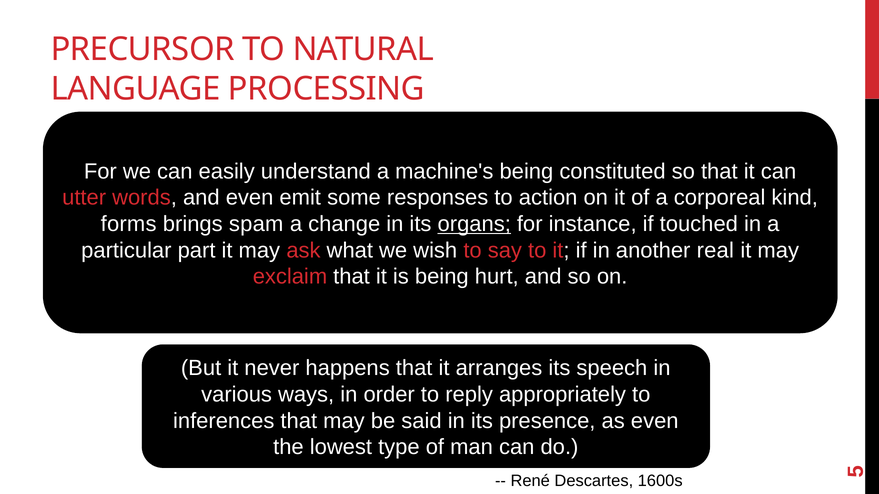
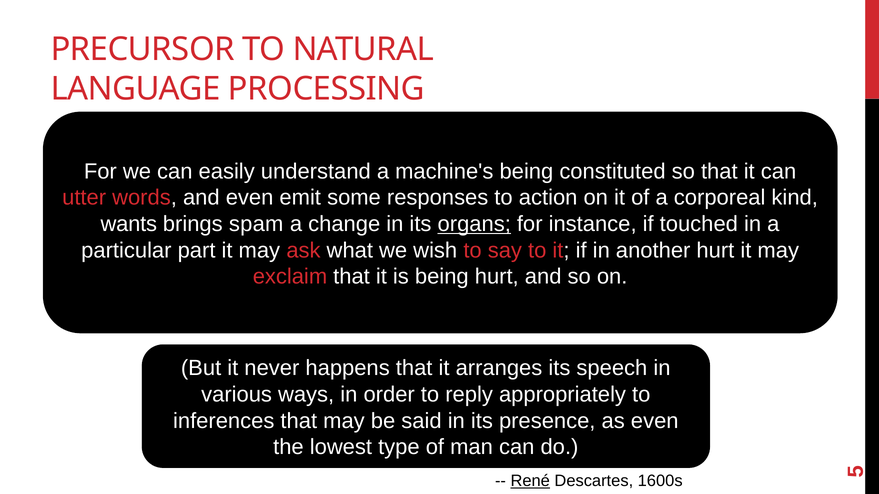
forms: forms -> wants (129, 224)
another real: real -> hurt (715, 251)
René underline: none -> present (530, 481)
